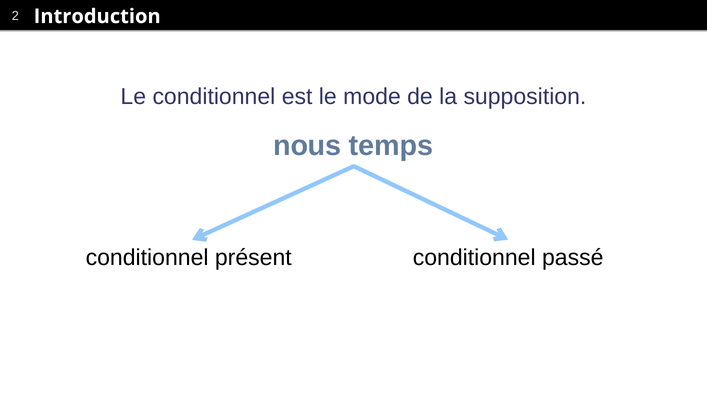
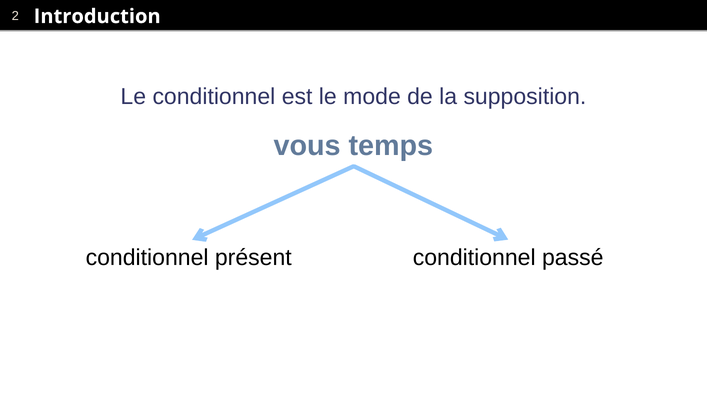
nous: nous -> vous (307, 146)
